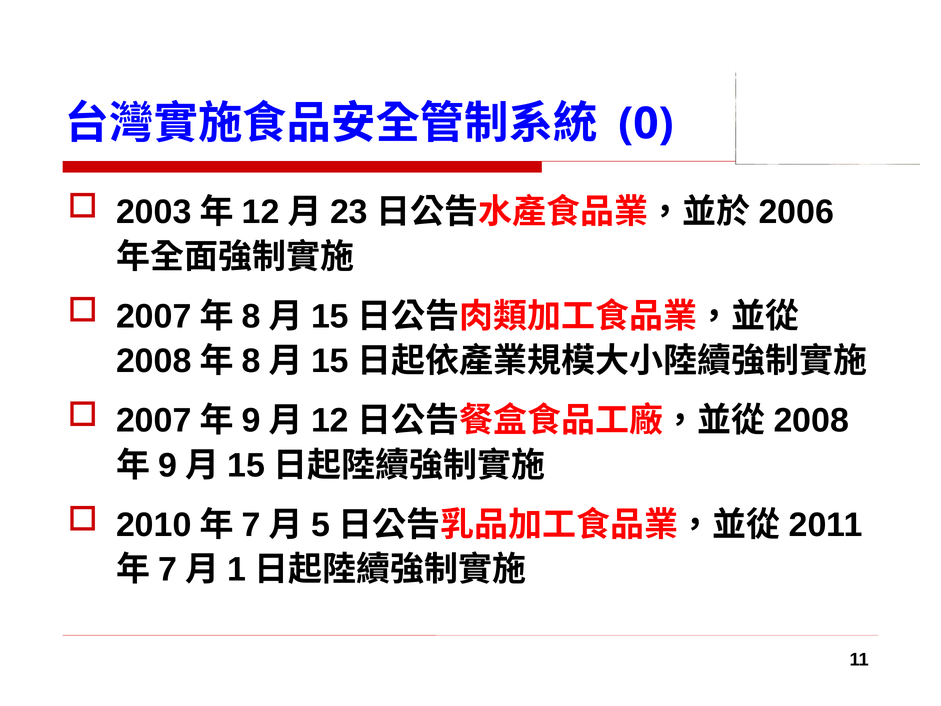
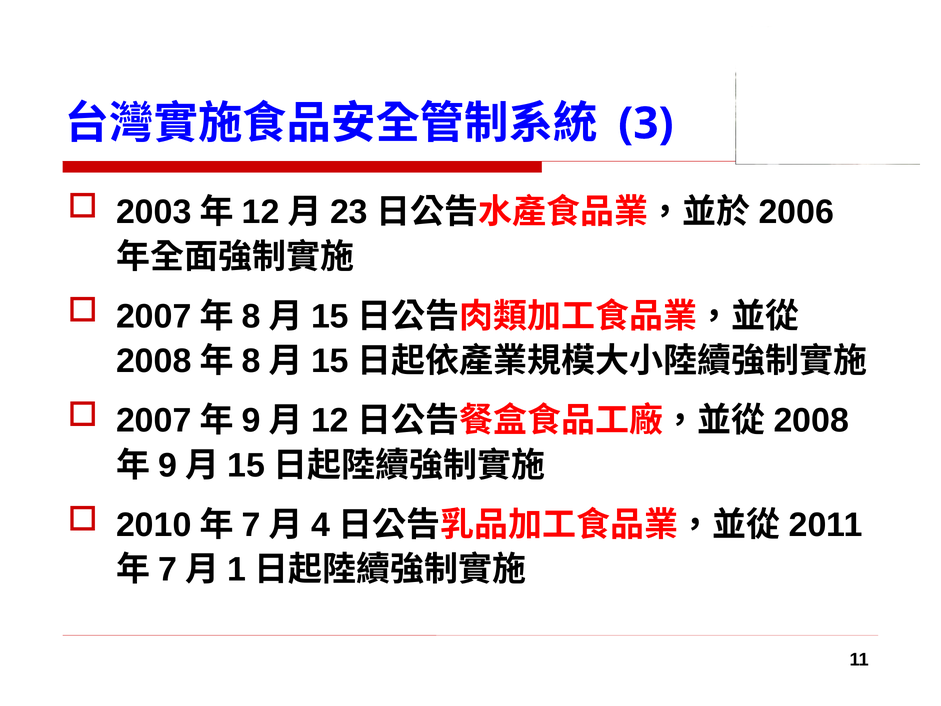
0: 0 -> 3 (646, 124)
5: 5 -> 4 (321, 525)
